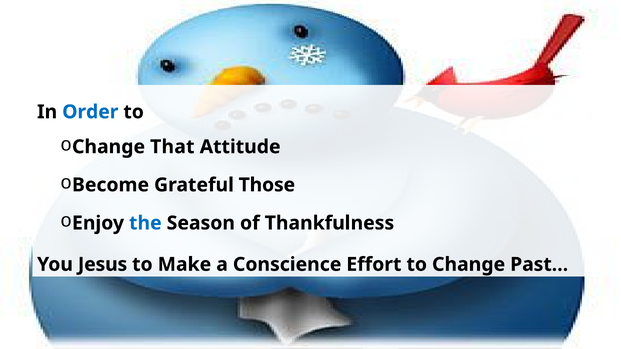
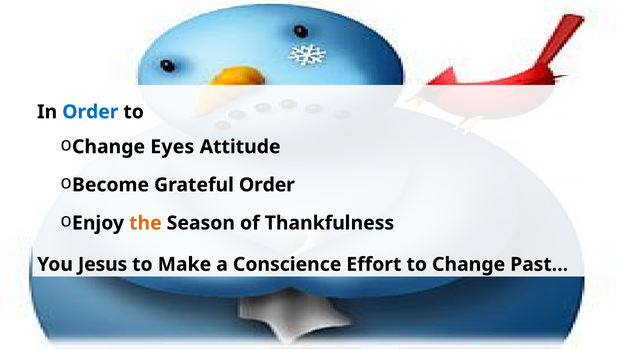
That: That -> Eyes (172, 147)
Grateful Those: Those -> Order (267, 185)
the colour: blue -> orange (145, 223)
